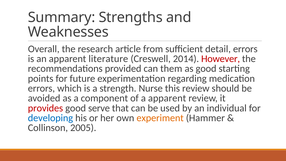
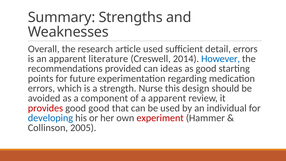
article from: from -> used (153, 49)
However colour: red -> blue (221, 59)
them: them -> ideas (171, 69)
this review: review -> design (196, 88)
good serve: serve -> good (99, 108)
experiment colour: orange -> red (160, 118)
